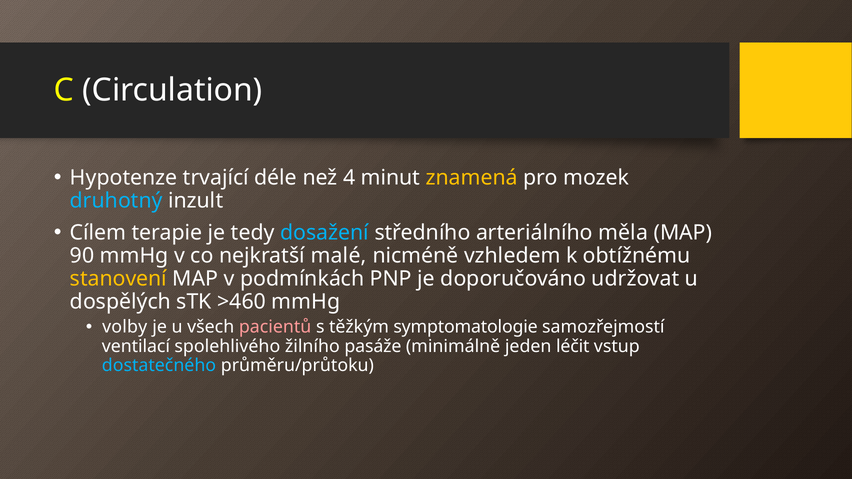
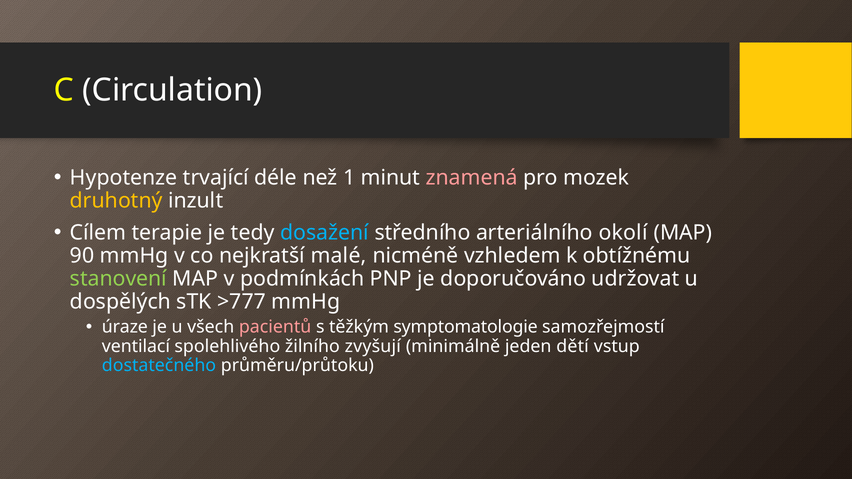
4: 4 -> 1 (349, 178)
znamená colour: yellow -> pink (472, 178)
druhotný colour: light blue -> yellow (116, 201)
měla: měla -> okolí (623, 233)
stanovení colour: yellow -> light green (118, 279)
>460: >460 -> >777 (242, 302)
volby: volby -> úraze (125, 327)
pasáže: pasáže -> zvyšují (373, 346)
léčit: léčit -> dětí (573, 346)
